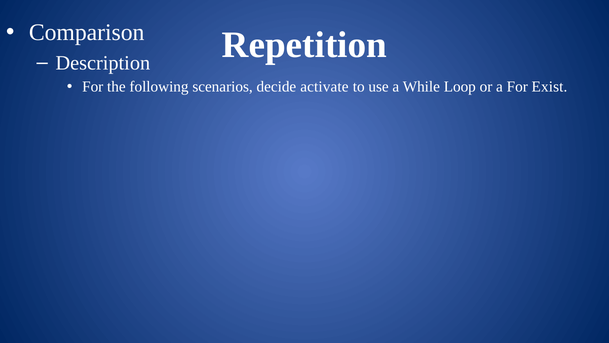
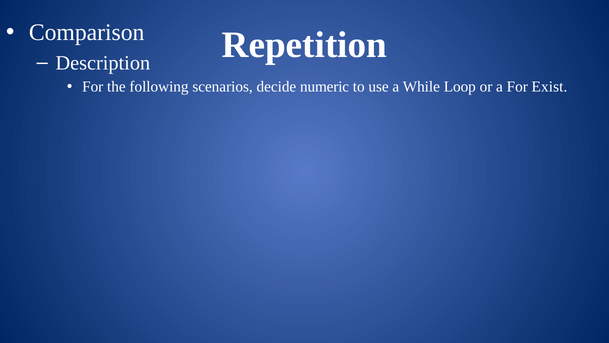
activate: activate -> numeric (325, 87)
